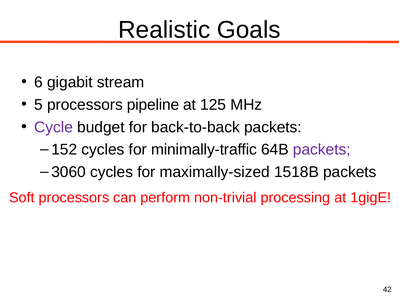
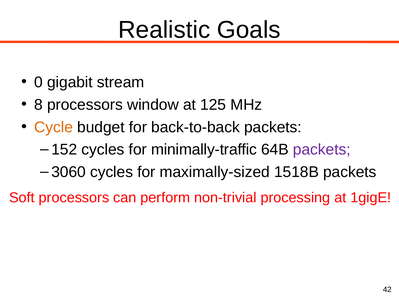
6: 6 -> 0 (39, 82)
5: 5 -> 8 (39, 105)
pipeline: pipeline -> window (153, 105)
Cycle colour: purple -> orange (54, 127)
